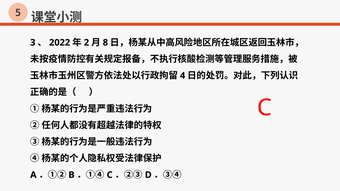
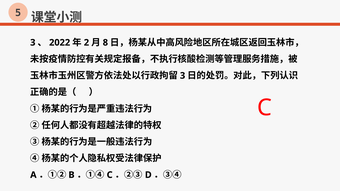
4: 4 -> 3 (183, 76)
